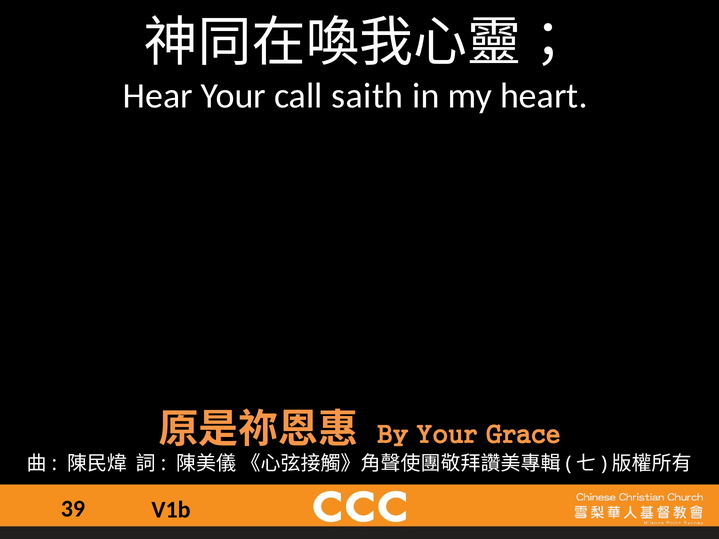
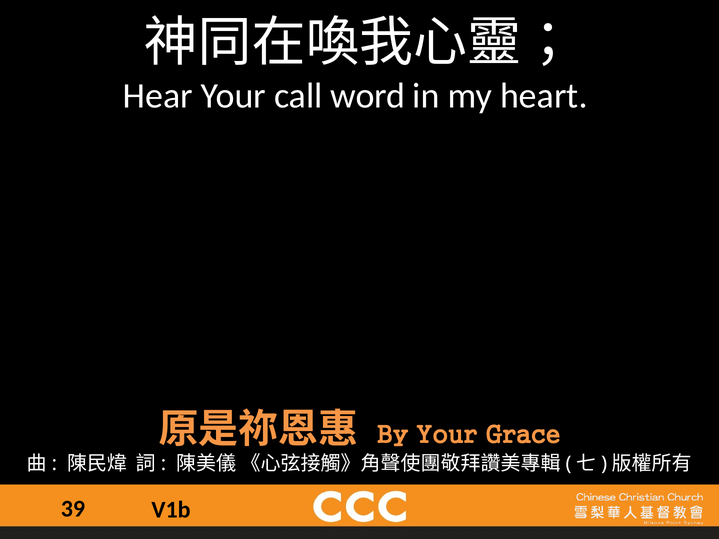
saith: saith -> word (368, 96)
